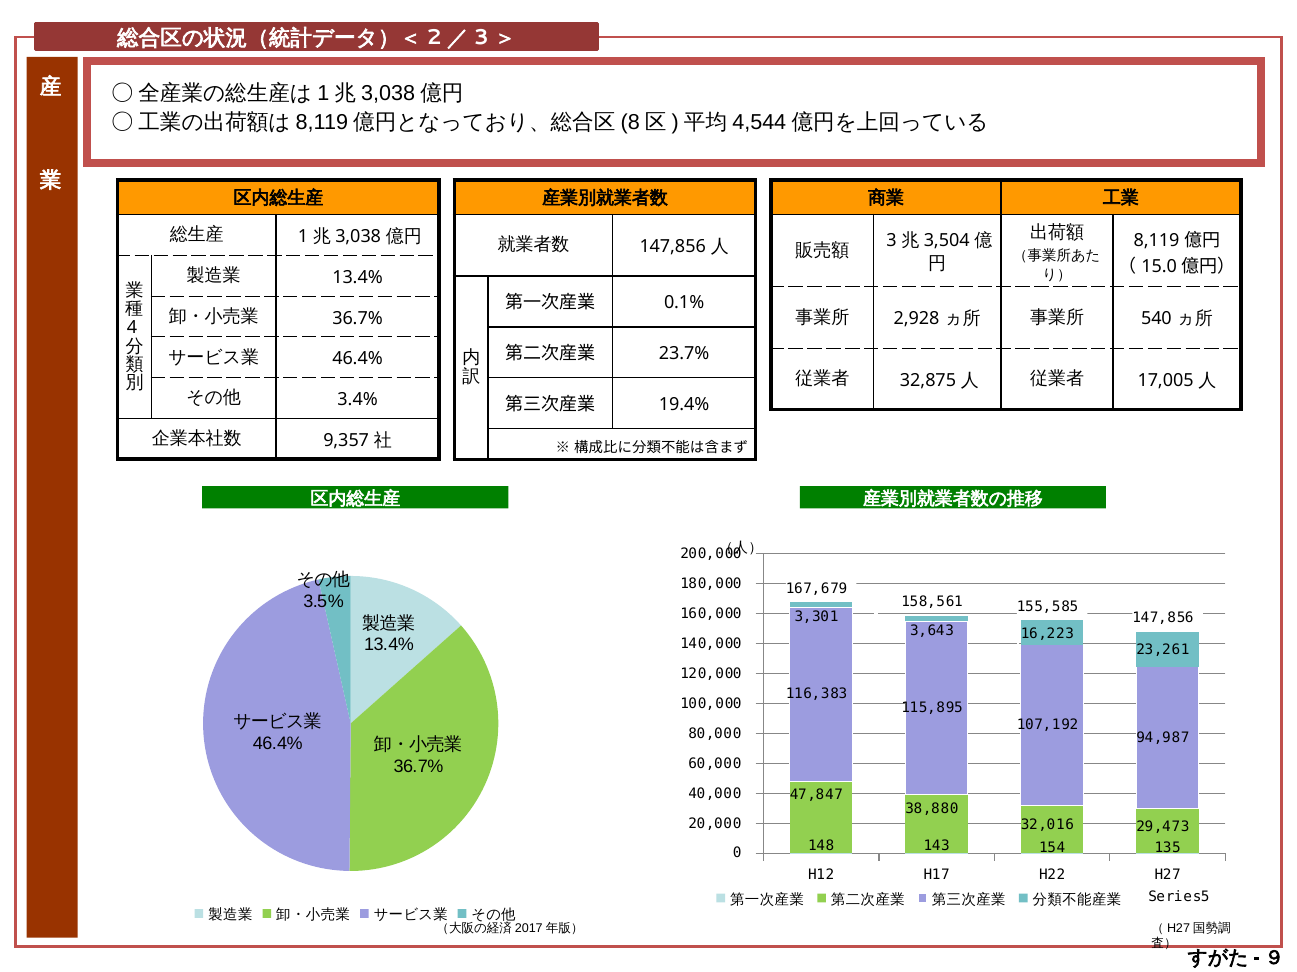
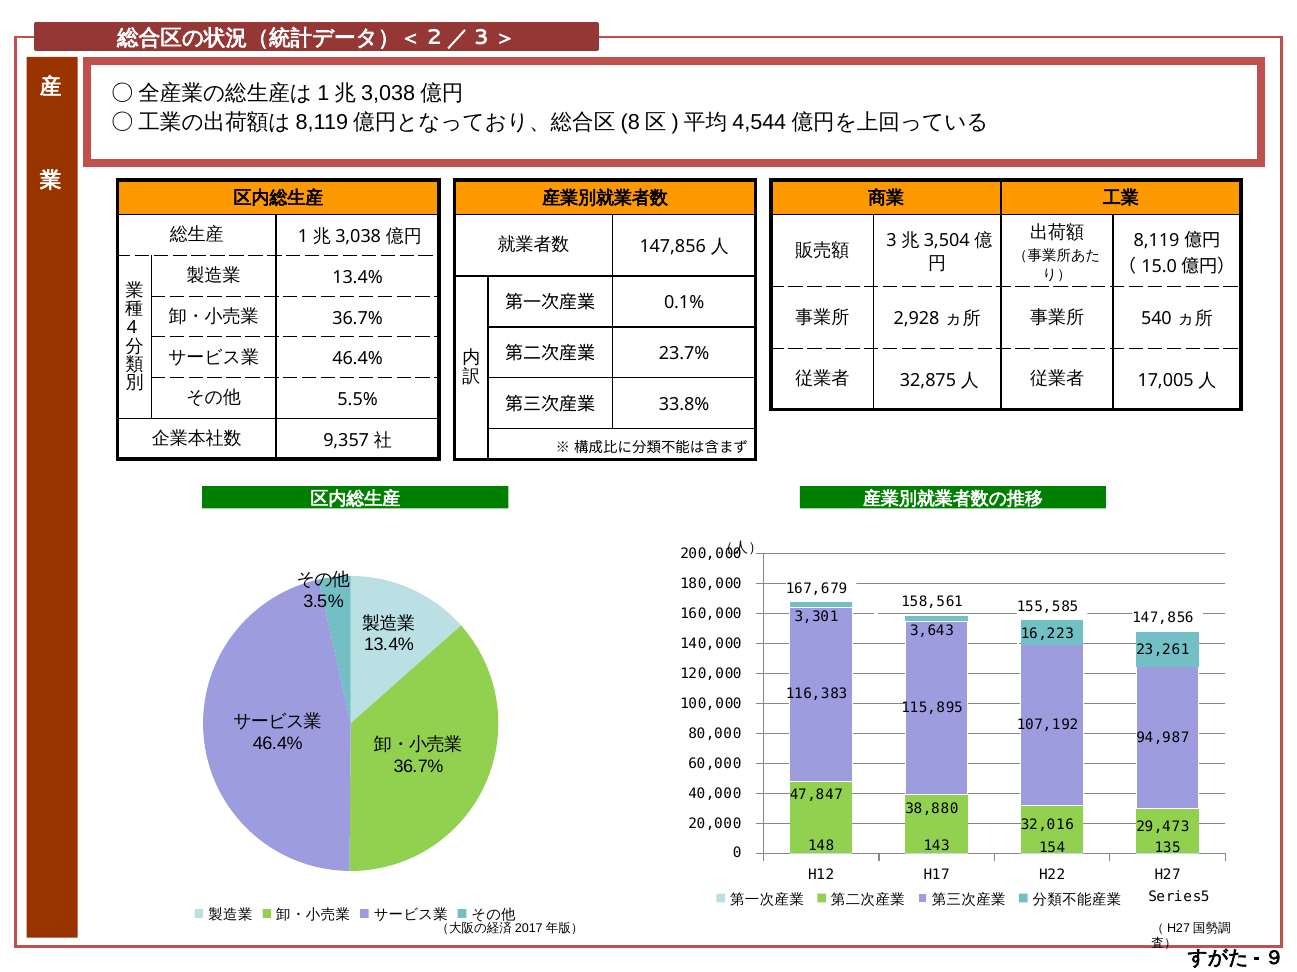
3.4%: 3.4% -> 5.5% (358, 400)
19.4%: 19.4% -> 33.8% (684, 405)
